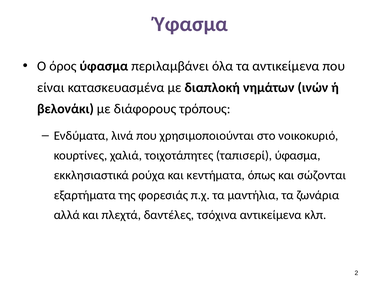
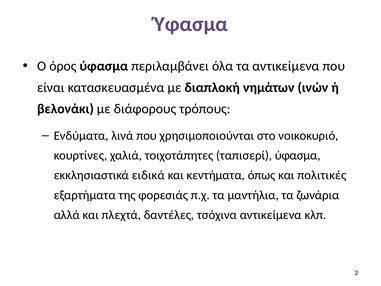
ρούχα: ρούχα -> ειδικά (148, 175)
σώζονται: σώζονται -> πολιτικές (322, 175)
